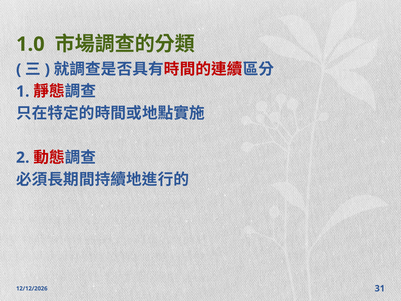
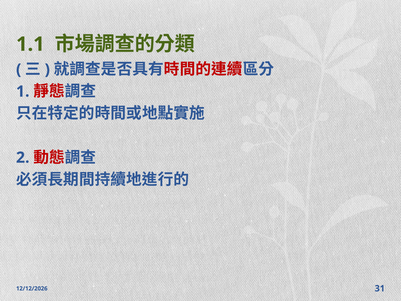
1.0: 1.0 -> 1.1 (30, 44)
